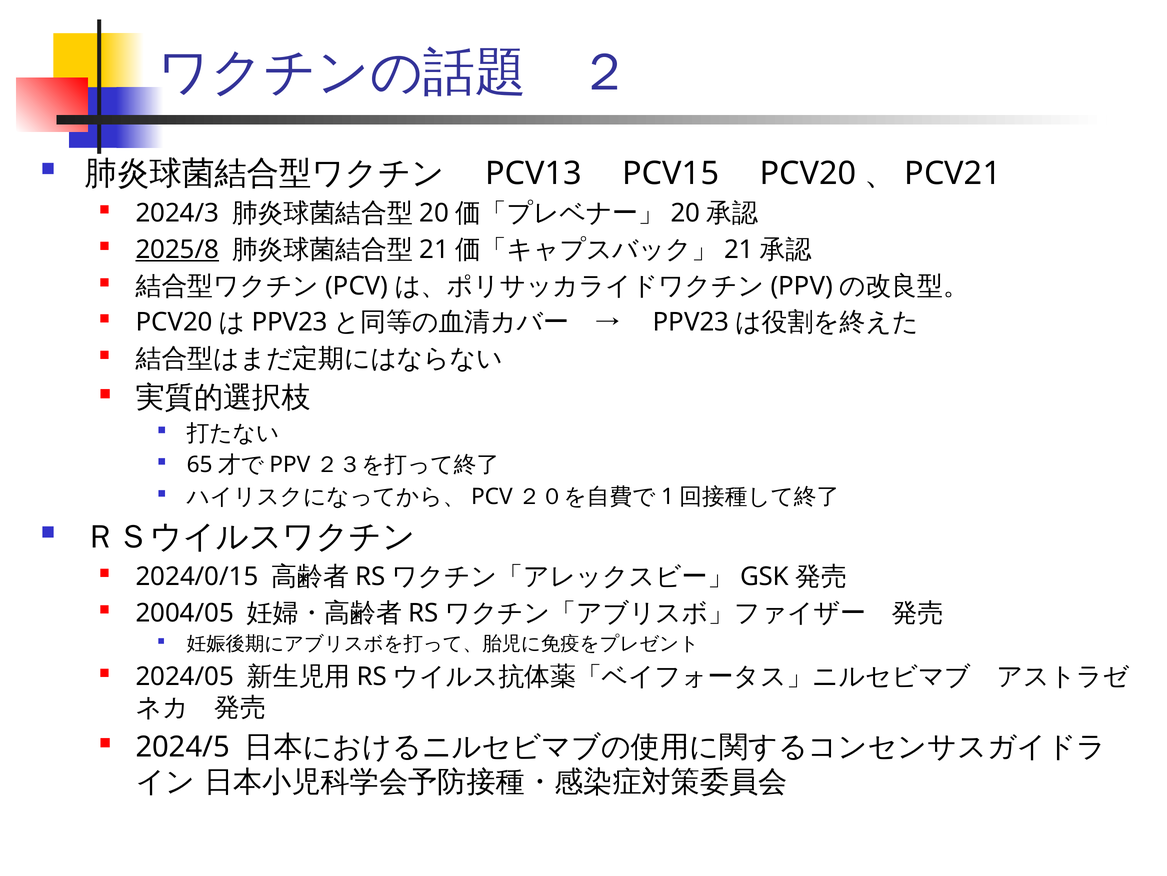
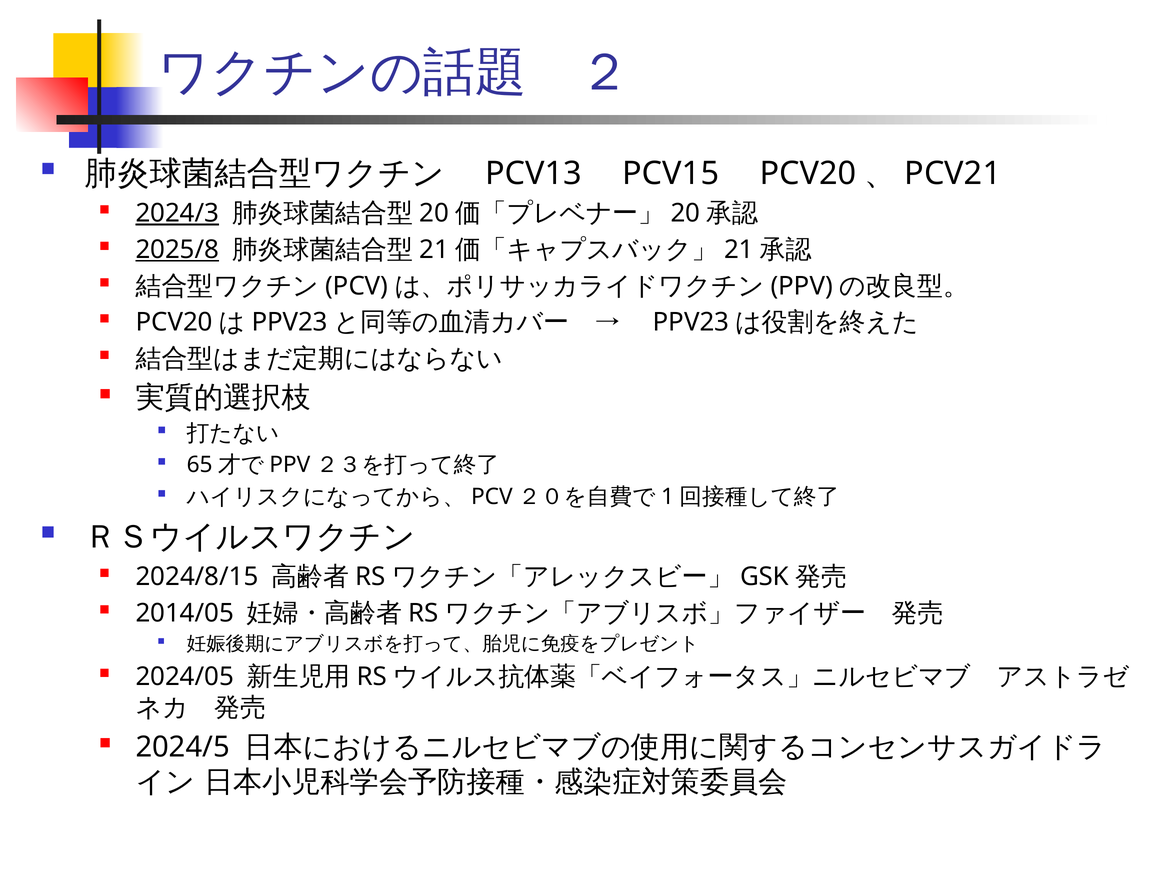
2024/3 underline: none -> present (177, 213)
2024/0/15: 2024/0/15 -> 2024/8/15 (197, 576)
2004/05: 2004/05 -> 2014/05 (185, 613)
